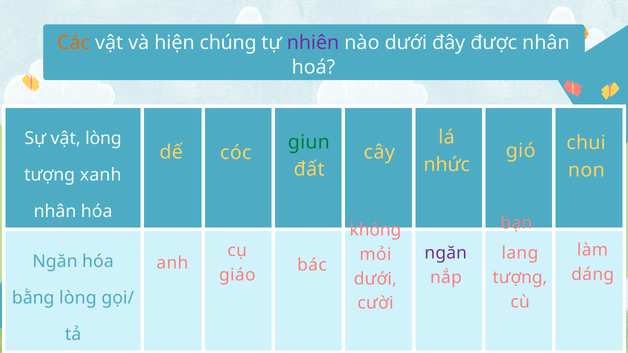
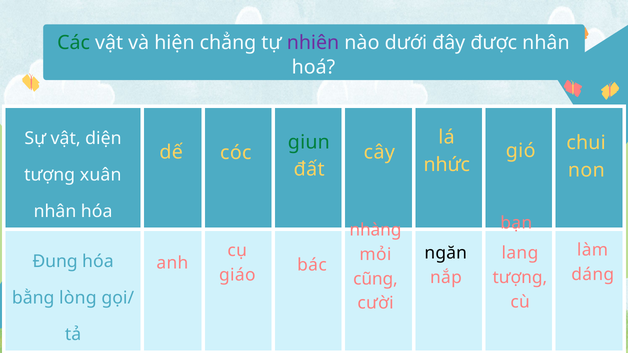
Các colour: orange -> green (74, 43)
chúng: chúng -> chẳng (228, 43)
vật lòng: lòng -> diện (103, 139)
xanh: xanh -> xuân (101, 175)
không: không -> nhàng (375, 230)
ngăn colour: purple -> black (446, 253)
Ngăn: Ngăn -> Đung (55, 262)
dưới: dưới -> cũng (375, 279)
